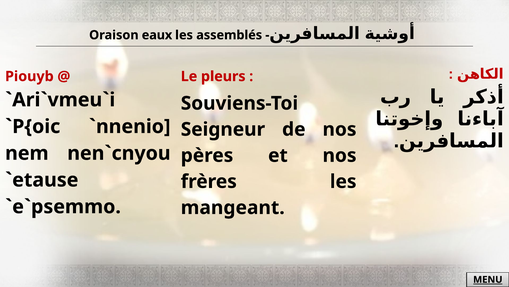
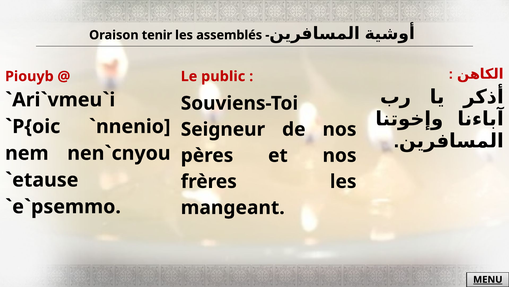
eaux: eaux -> tenir (157, 35)
pleurs: pleurs -> public (223, 76)
